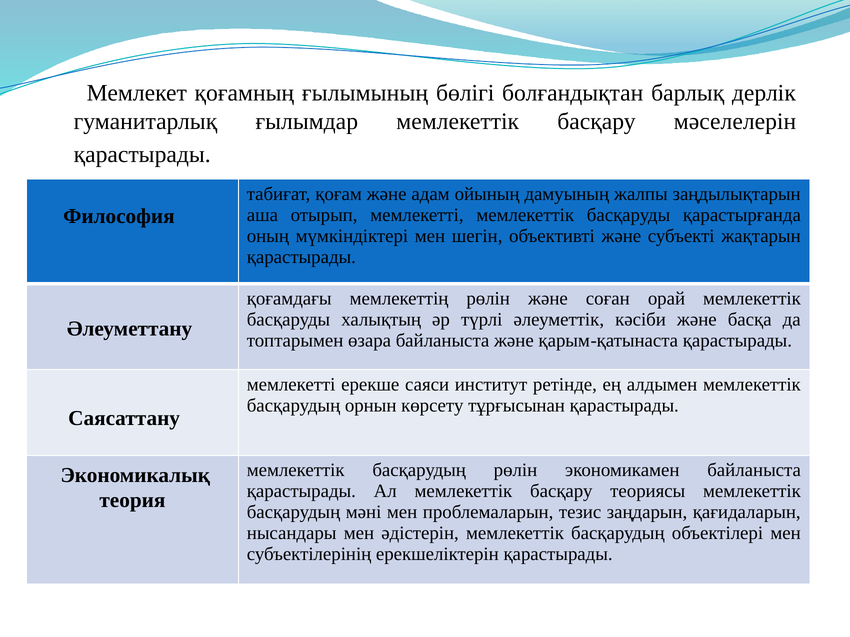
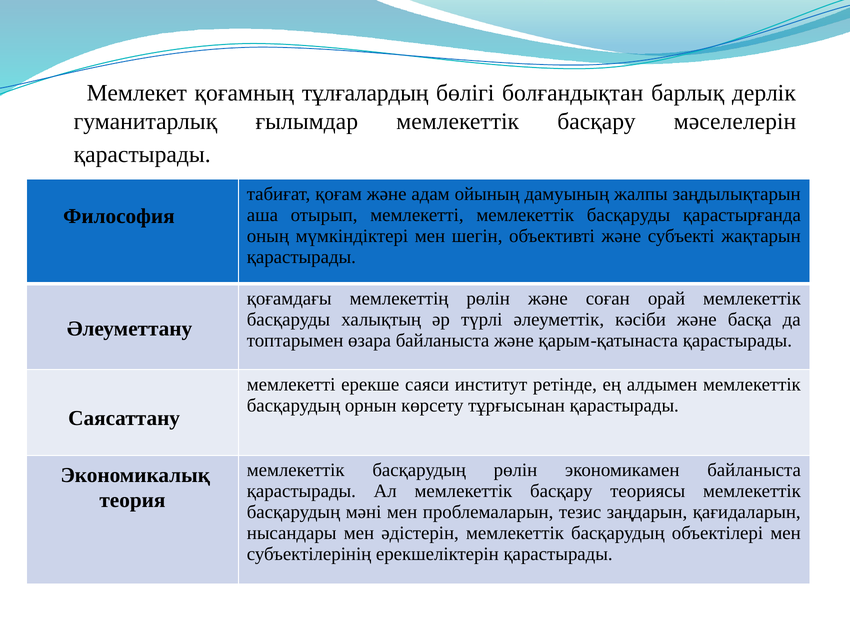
ғылымының: ғылымының -> тұлғалардың (365, 93)
